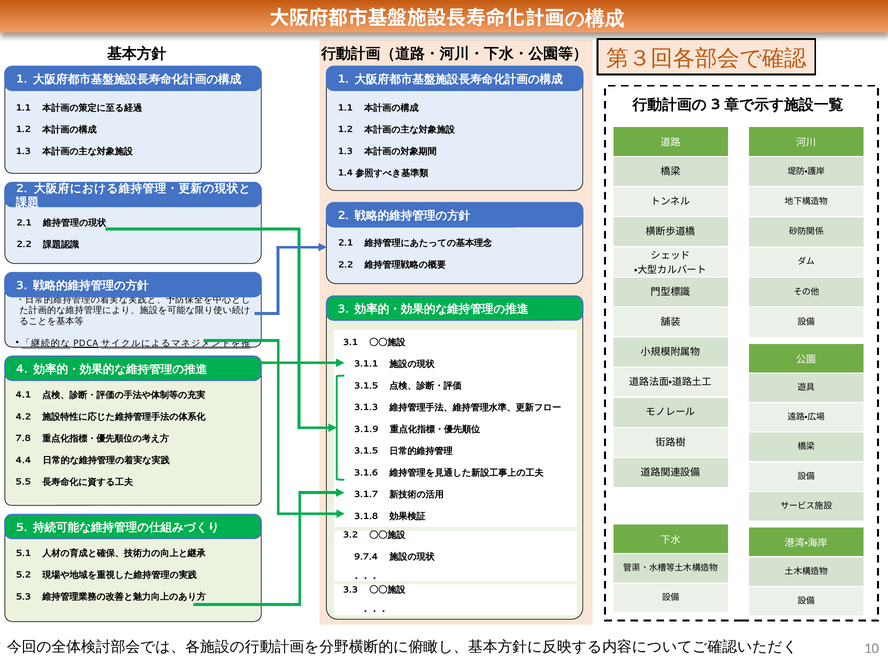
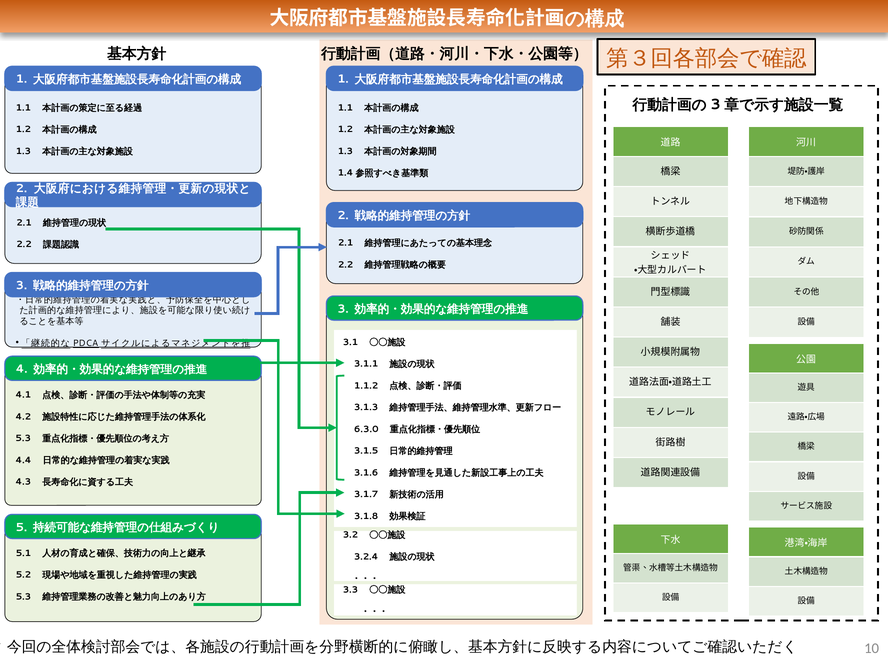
3.1.5: 3.1.5 -> 1.1.2 (366, 386)
3.1.9: 3.1.9 -> 6.3.0 (366, 429)
7.8: 7.8 -> 5.3 (23, 438)
5.5: 5.5 -> 4.3 (23, 482)
9.7.4: 9.7.4 -> 3.2.4 (366, 557)
